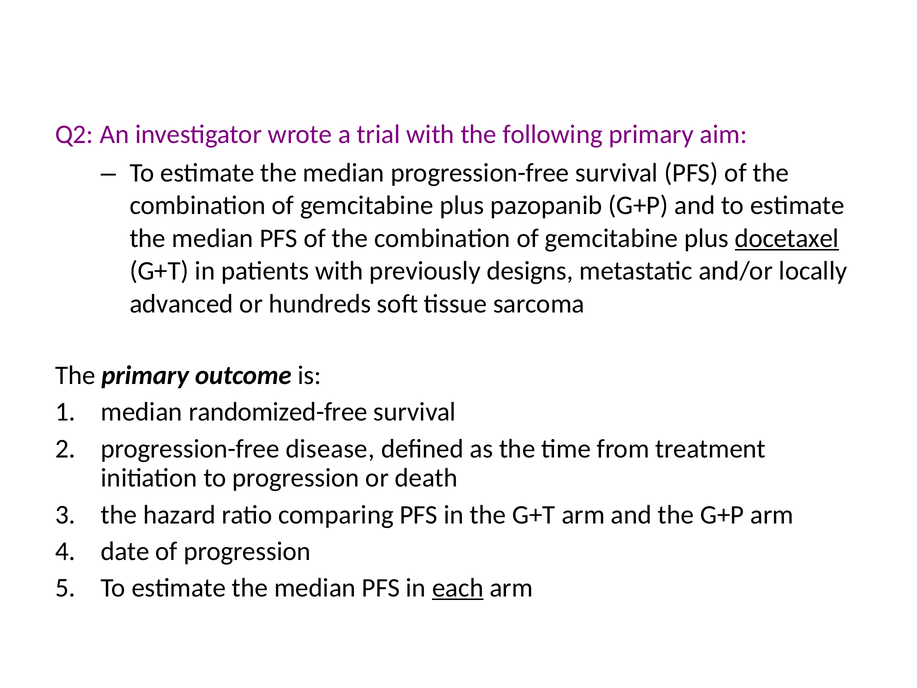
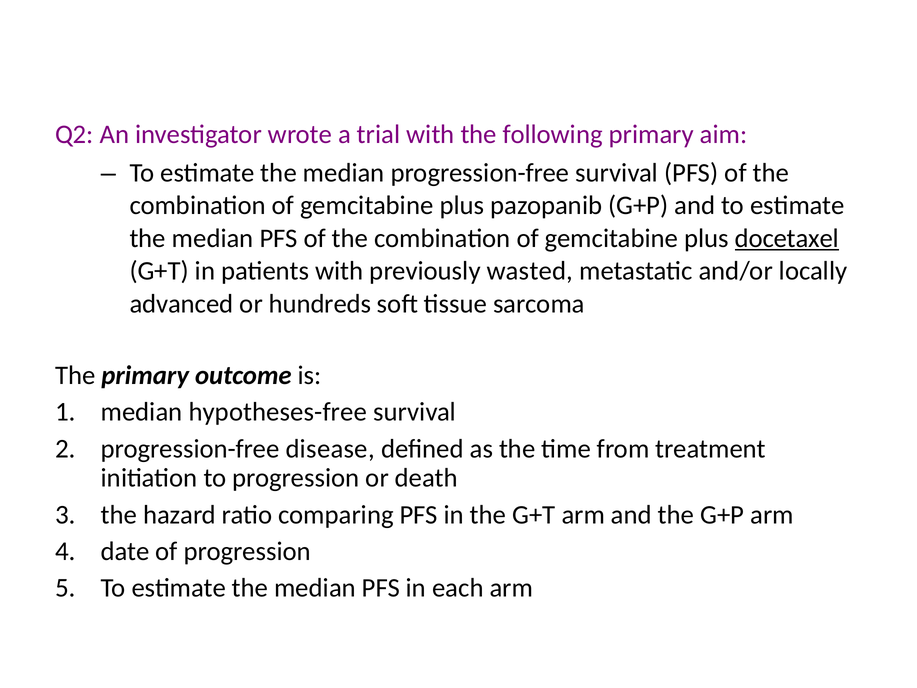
designs: designs -> wasted (530, 271)
randomized-free: randomized-free -> hypotheses-free (278, 412)
each underline: present -> none (458, 588)
